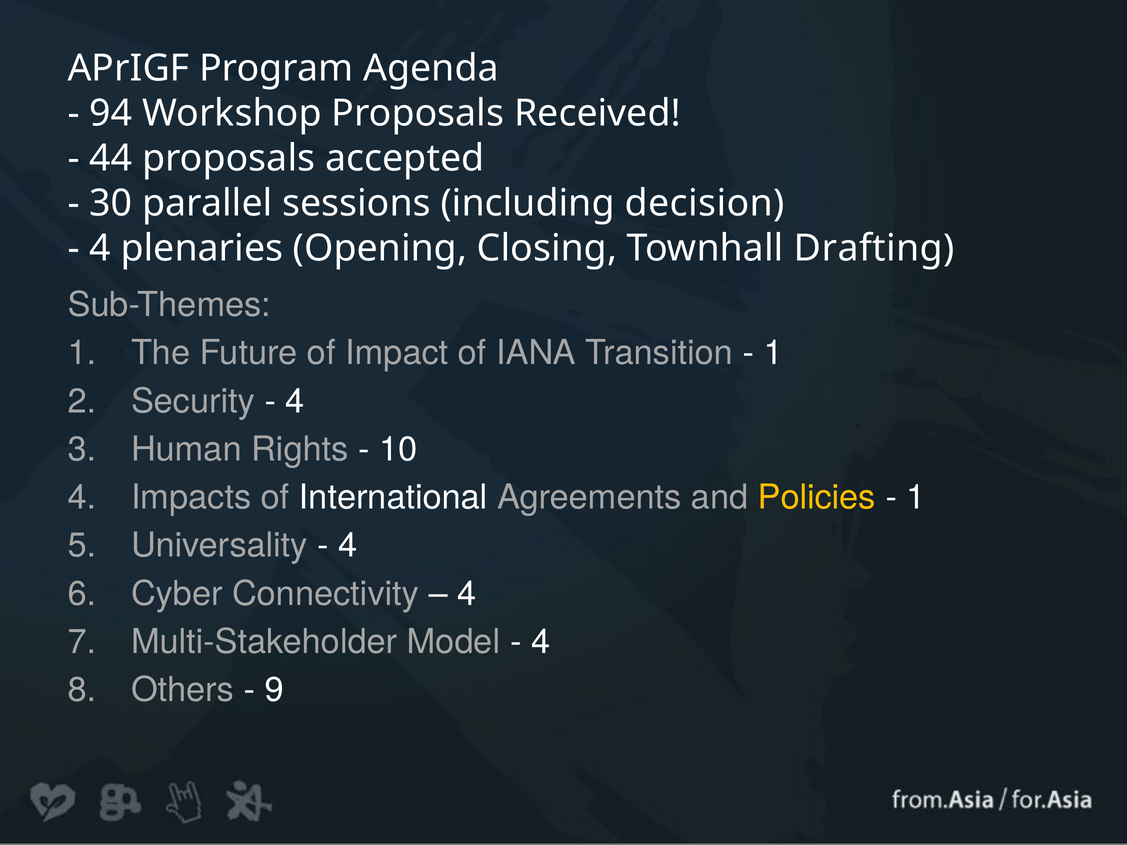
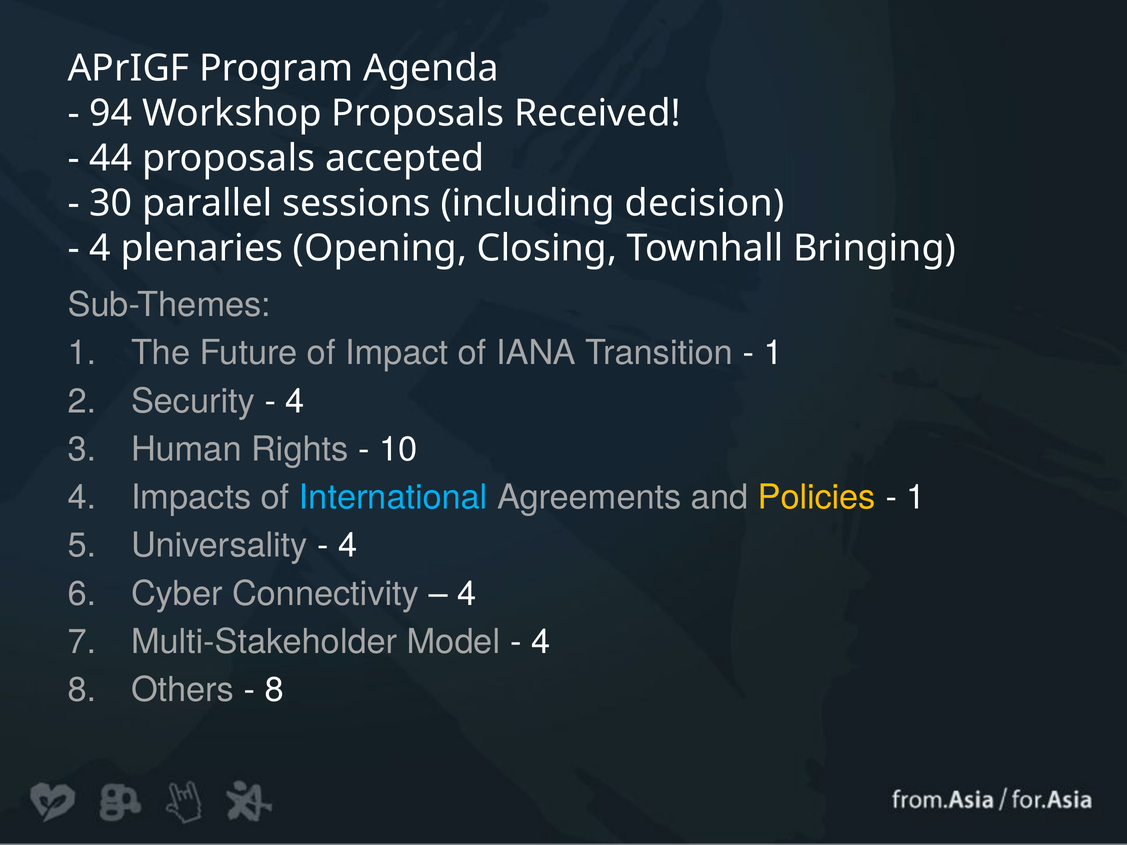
Drafting: Drafting -> Bringing (875, 248)
International colour: white -> light blue (393, 498)
9: 9 -> 8 (274, 690)
